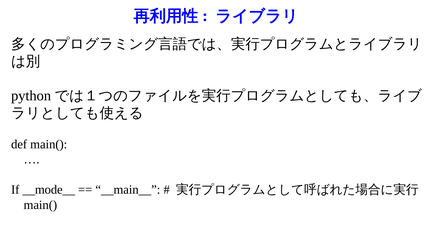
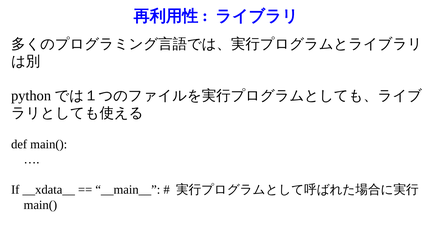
__mode__: __mode__ -> __xdata__ (49, 190)
